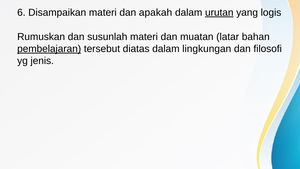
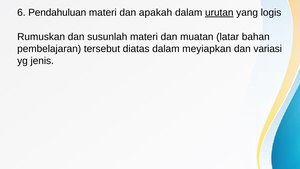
Disampaikan: Disampaikan -> Pendahuluan (57, 13)
pembelajaran underline: present -> none (49, 49)
lingkungan: lingkungan -> meyiapkan (207, 49)
filosofi: filosofi -> variasi (268, 49)
